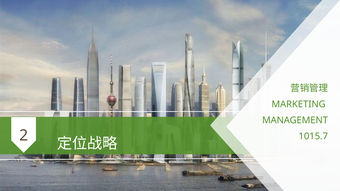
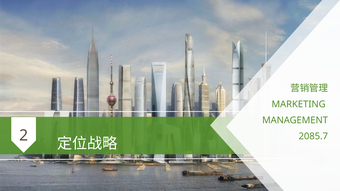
1015.7: 1015.7 -> 2085.7 (313, 136)
